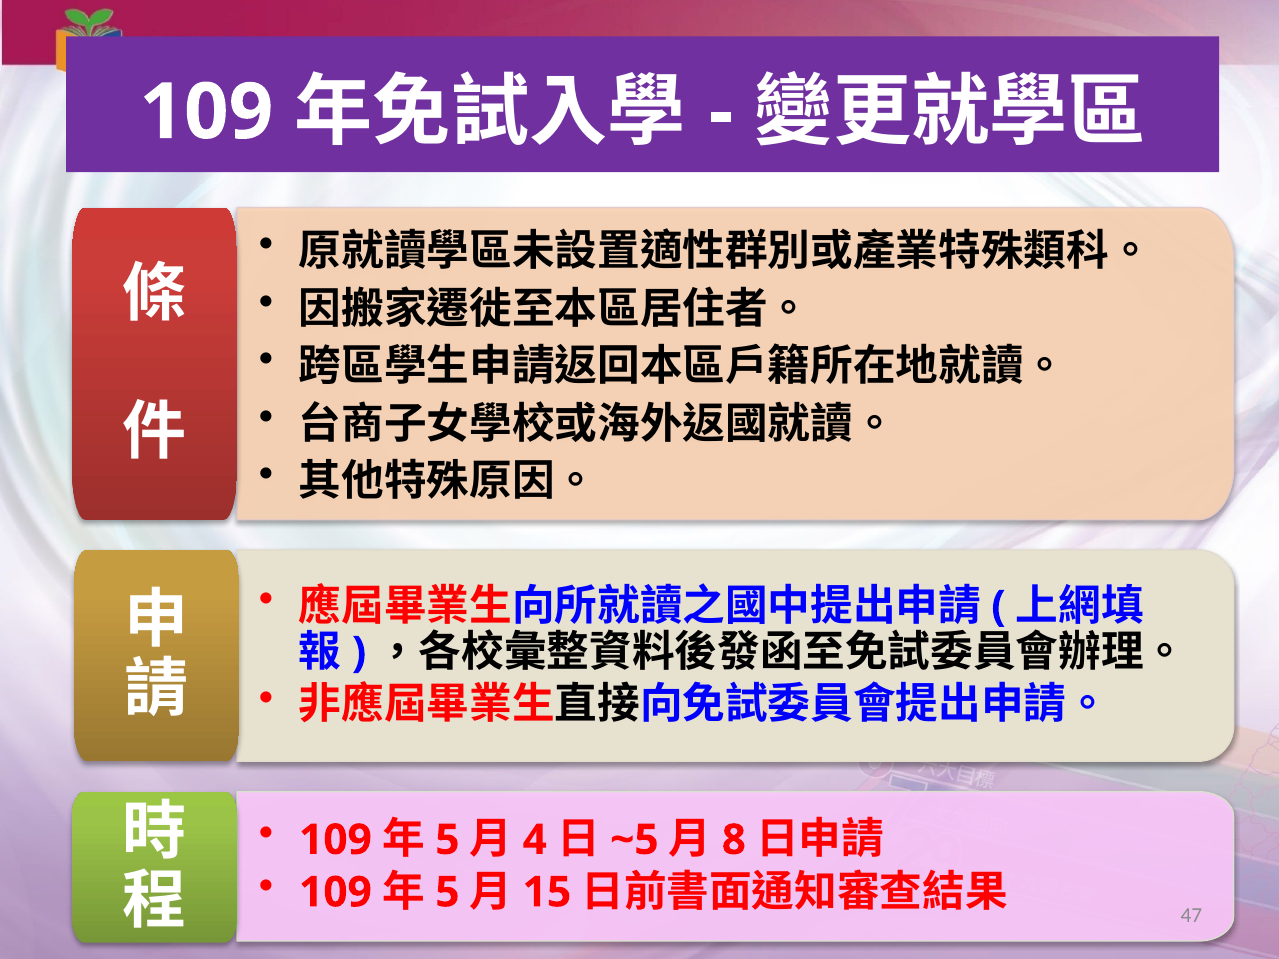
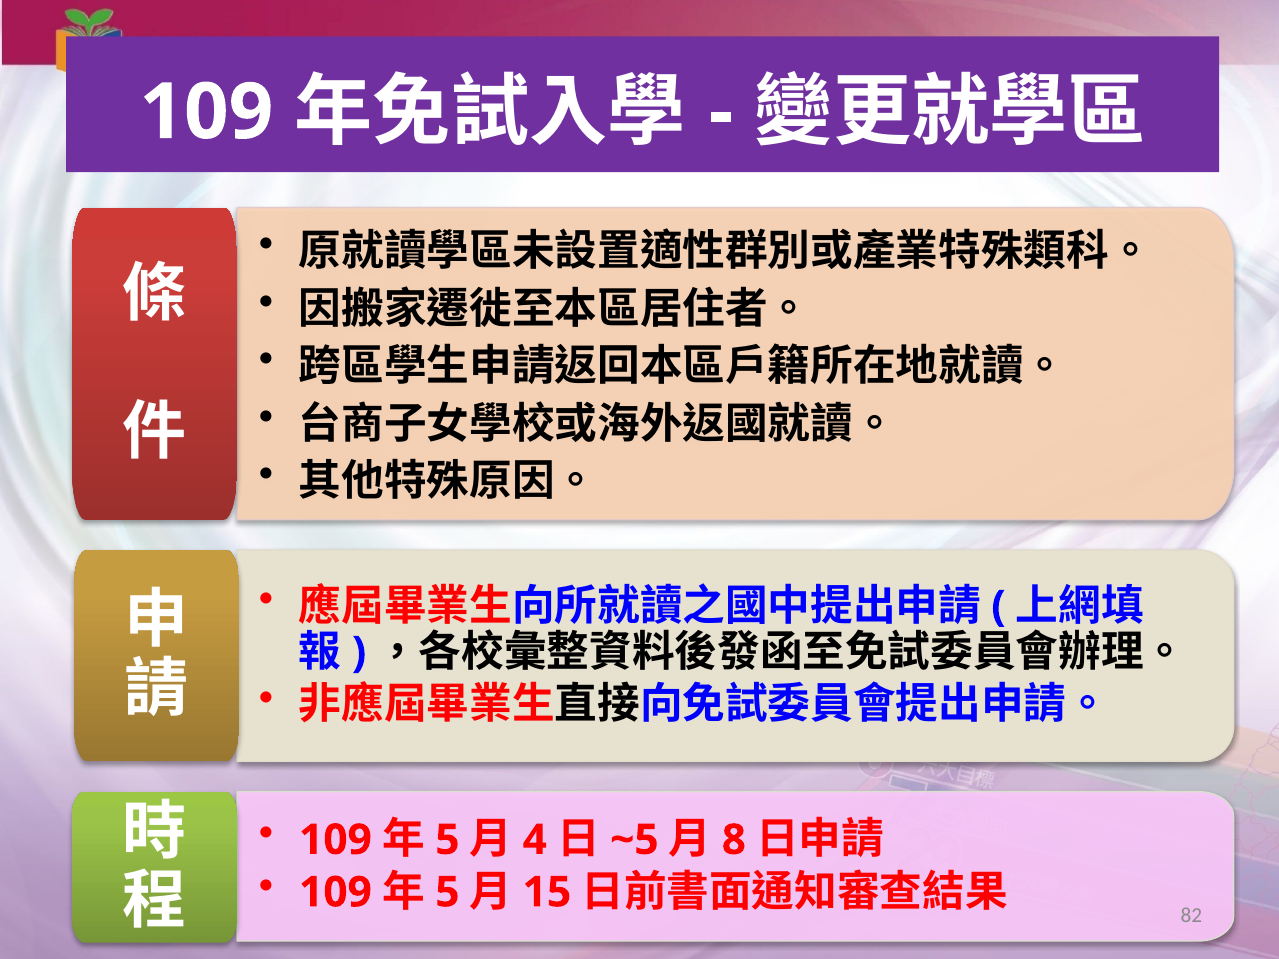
47: 47 -> 82 (1191, 916)
